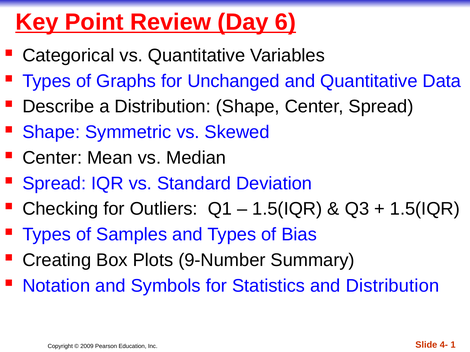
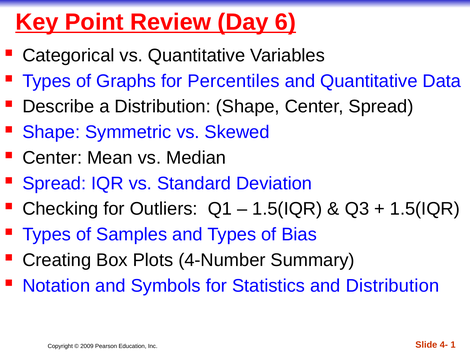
Unchanged: Unchanged -> Percentiles (233, 81)
9-Number: 9-Number -> 4-Number (222, 260)
